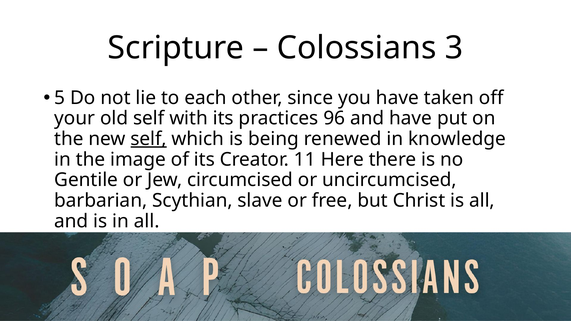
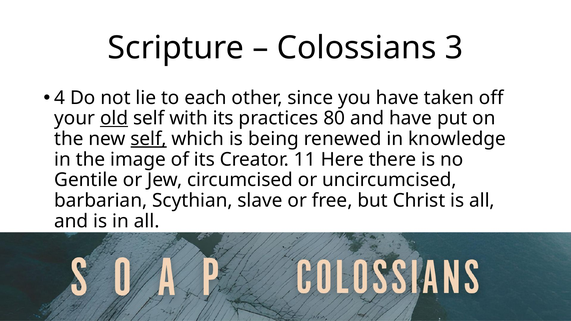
5: 5 -> 4 (60, 98)
old underline: none -> present (114, 118)
96: 96 -> 80 (334, 118)
